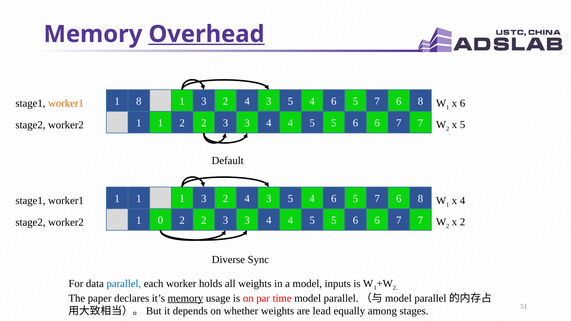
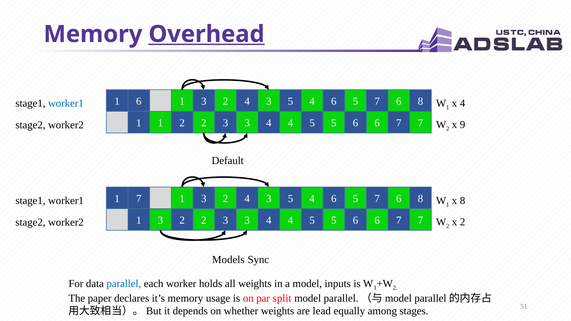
1 8: 8 -> 6 (139, 101)
worker1 colour: orange -> blue (66, 103)
x 6: 6 -> 4 (463, 103)
x 5: 5 -> 9 (463, 125)
1: 1 -> 7 (139, 199)
x 4: 4 -> 8 (463, 201)
1 0: 0 -> 3 (160, 220)
Diverse: Diverse -> Models (228, 260)
memory underline: present -> none (185, 298)
time: time -> split (282, 298)
